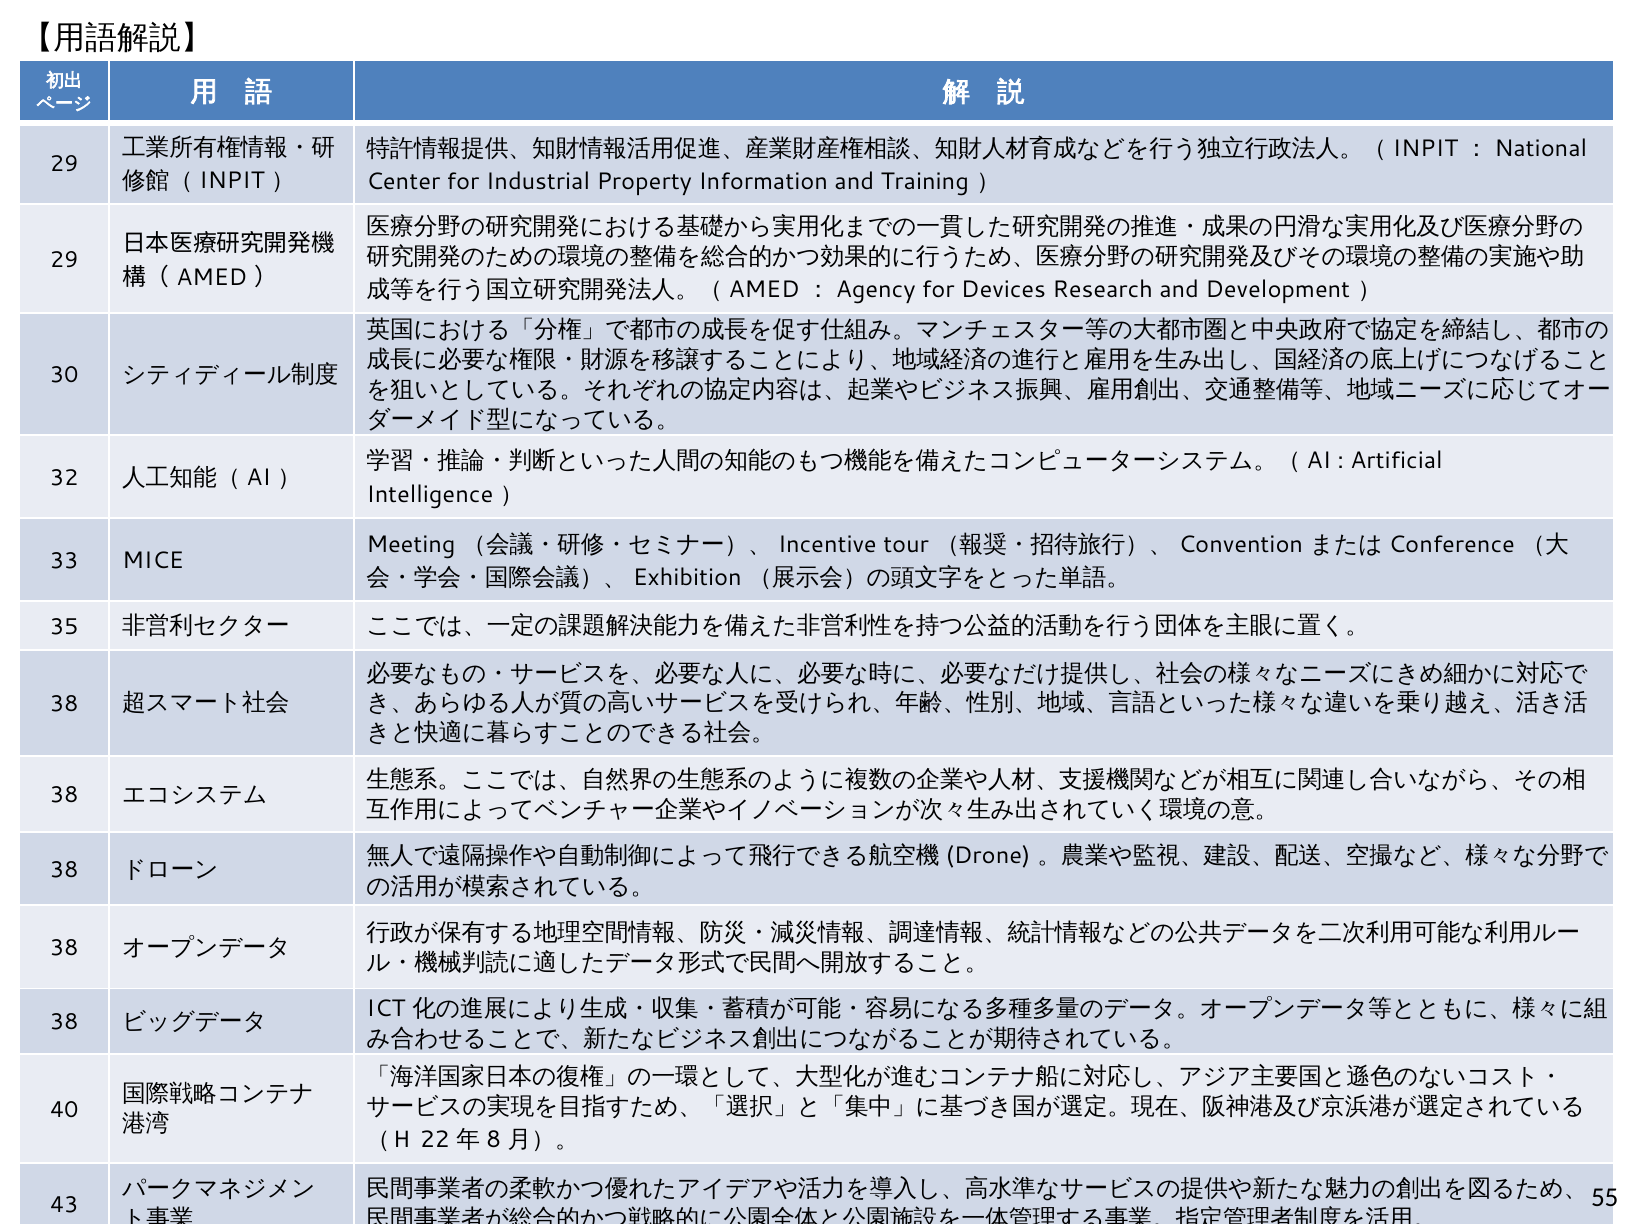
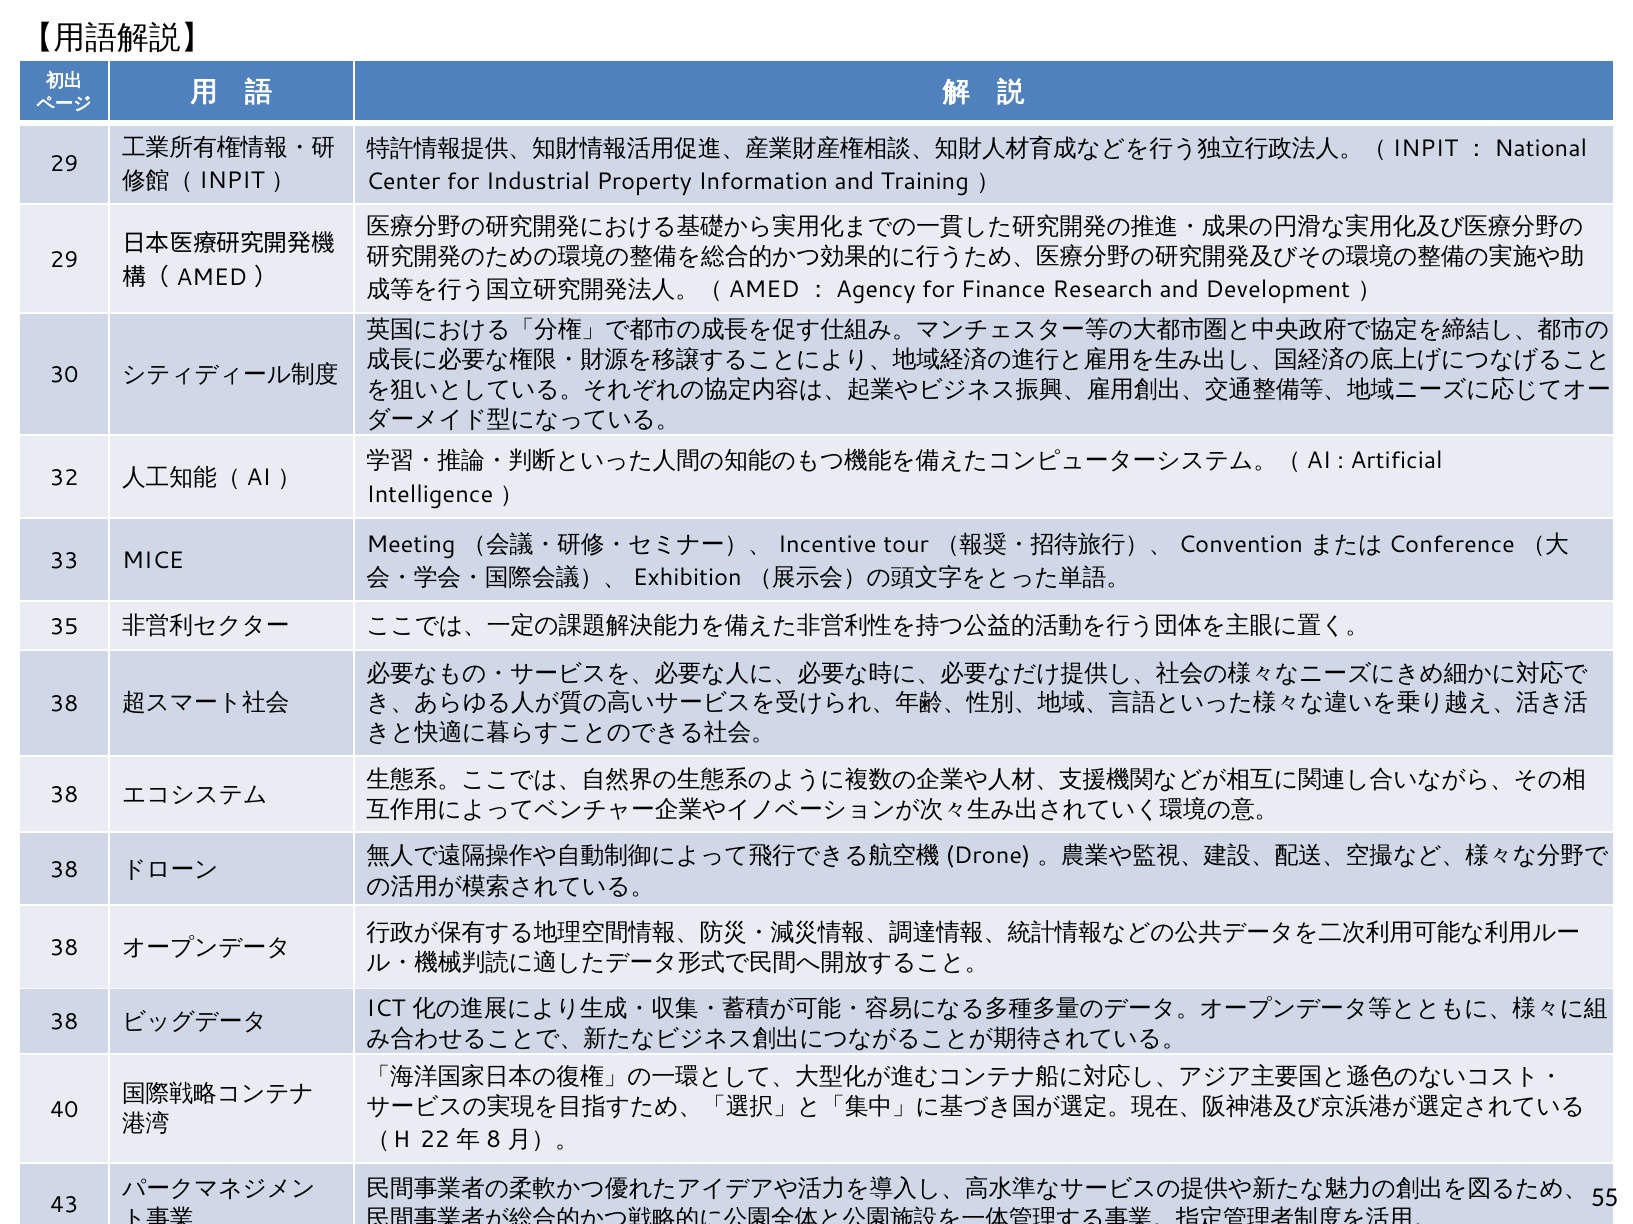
Devices: Devices -> Finance (1003, 290)
